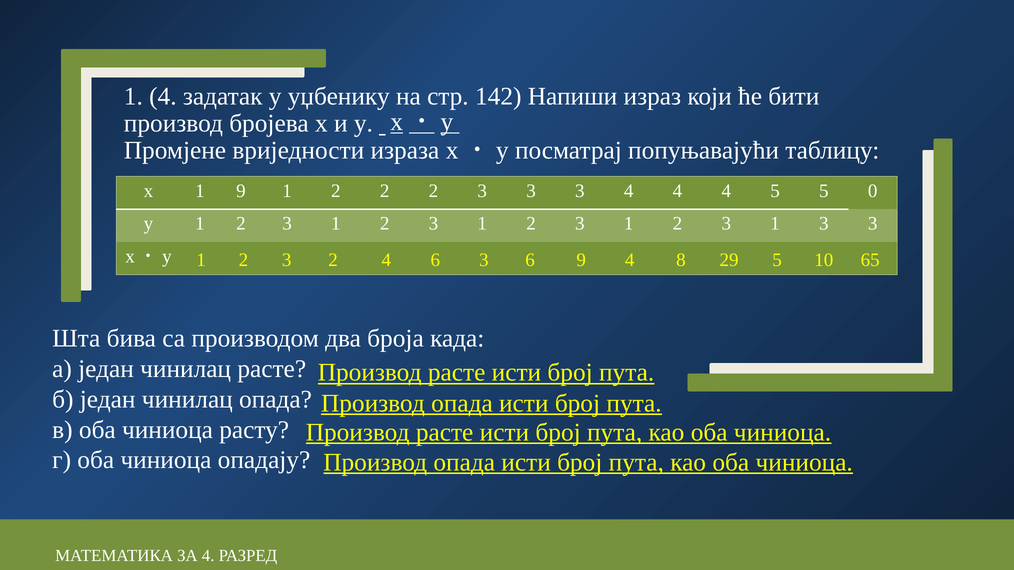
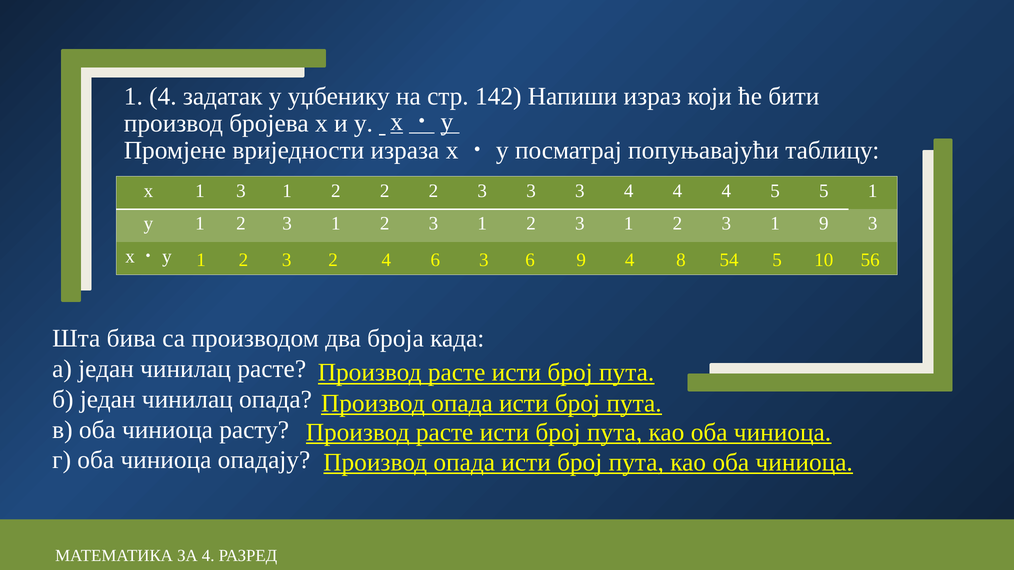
1 9: 9 -> 3 (241, 191)
5 0: 0 -> 1 (873, 191)
1 3: 3 -> 9 (824, 224)
29: 29 -> 54 (729, 260)
65: 65 -> 56 (870, 260)
